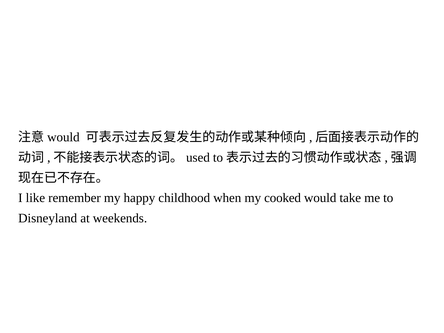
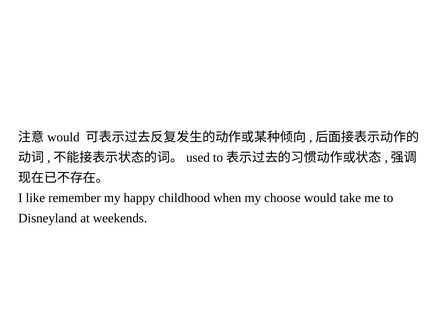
cooked: cooked -> choose (282, 198)
